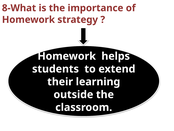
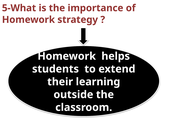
8-What: 8-What -> 5-What (19, 8)
